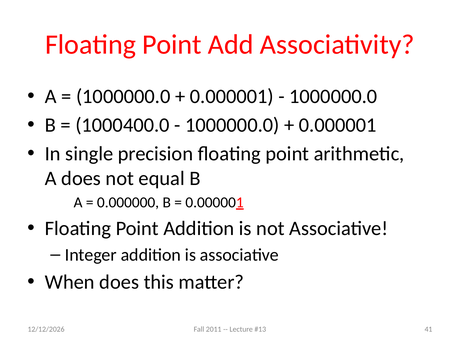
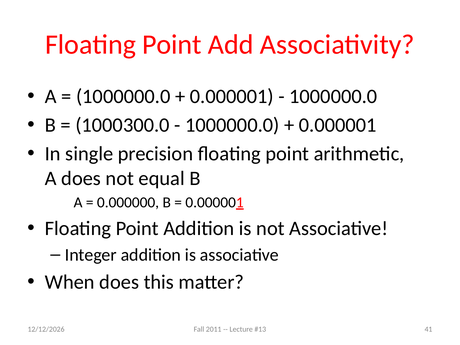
1000400.0: 1000400.0 -> 1000300.0 (122, 125)
